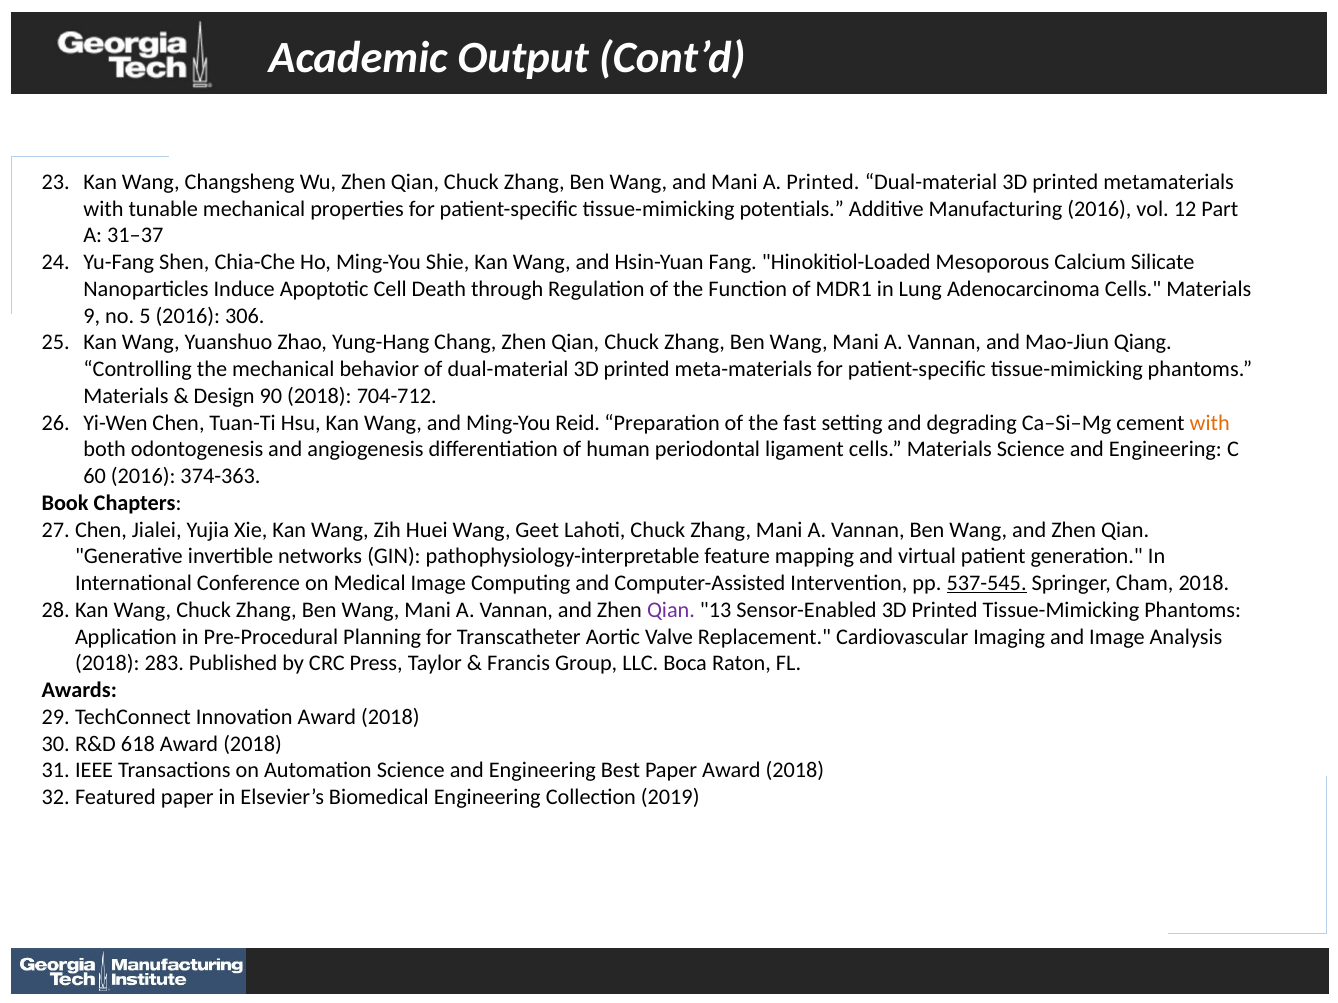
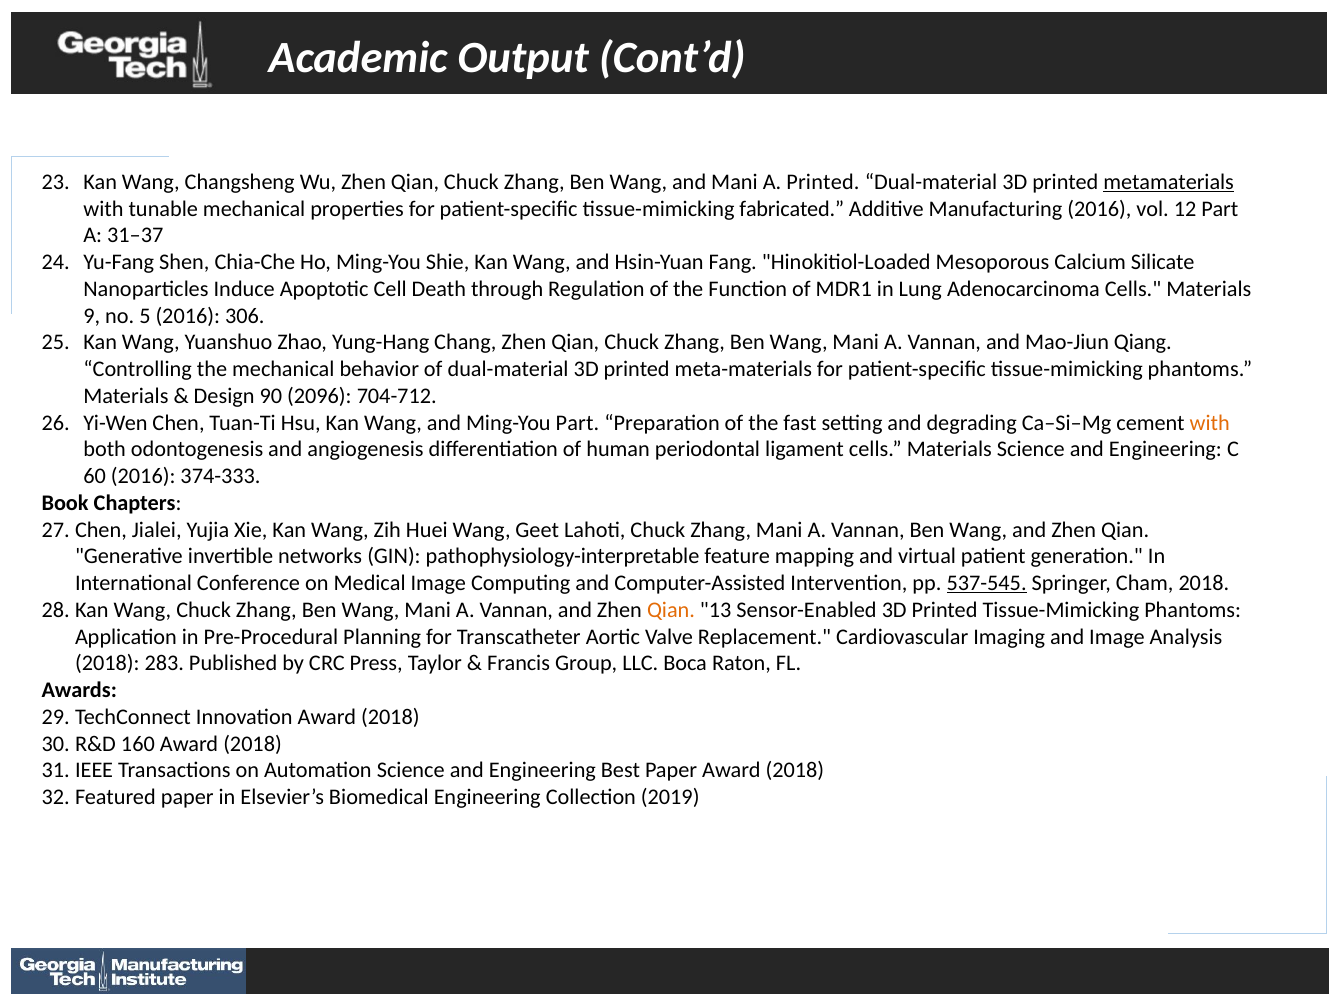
metamaterials underline: none -> present (1169, 182)
potentials: potentials -> fabricated (792, 209)
90 2018: 2018 -> 2096 (319, 396)
Ming-You Reid: Reid -> Part (578, 423)
374-363: 374-363 -> 374-333 (221, 476)
Qian colour: purple -> orange (671, 610)
618: 618 -> 160 (138, 744)
